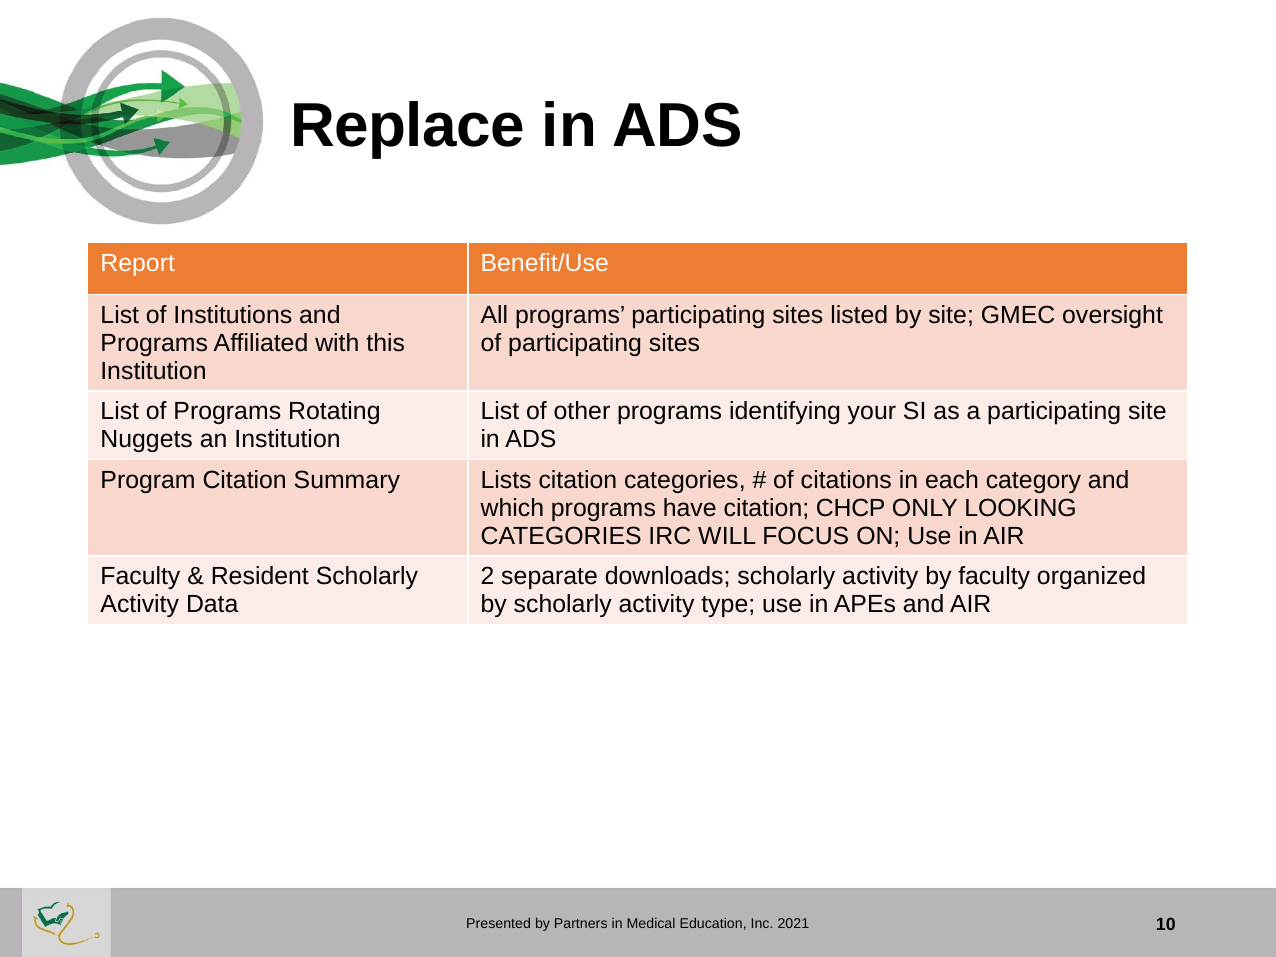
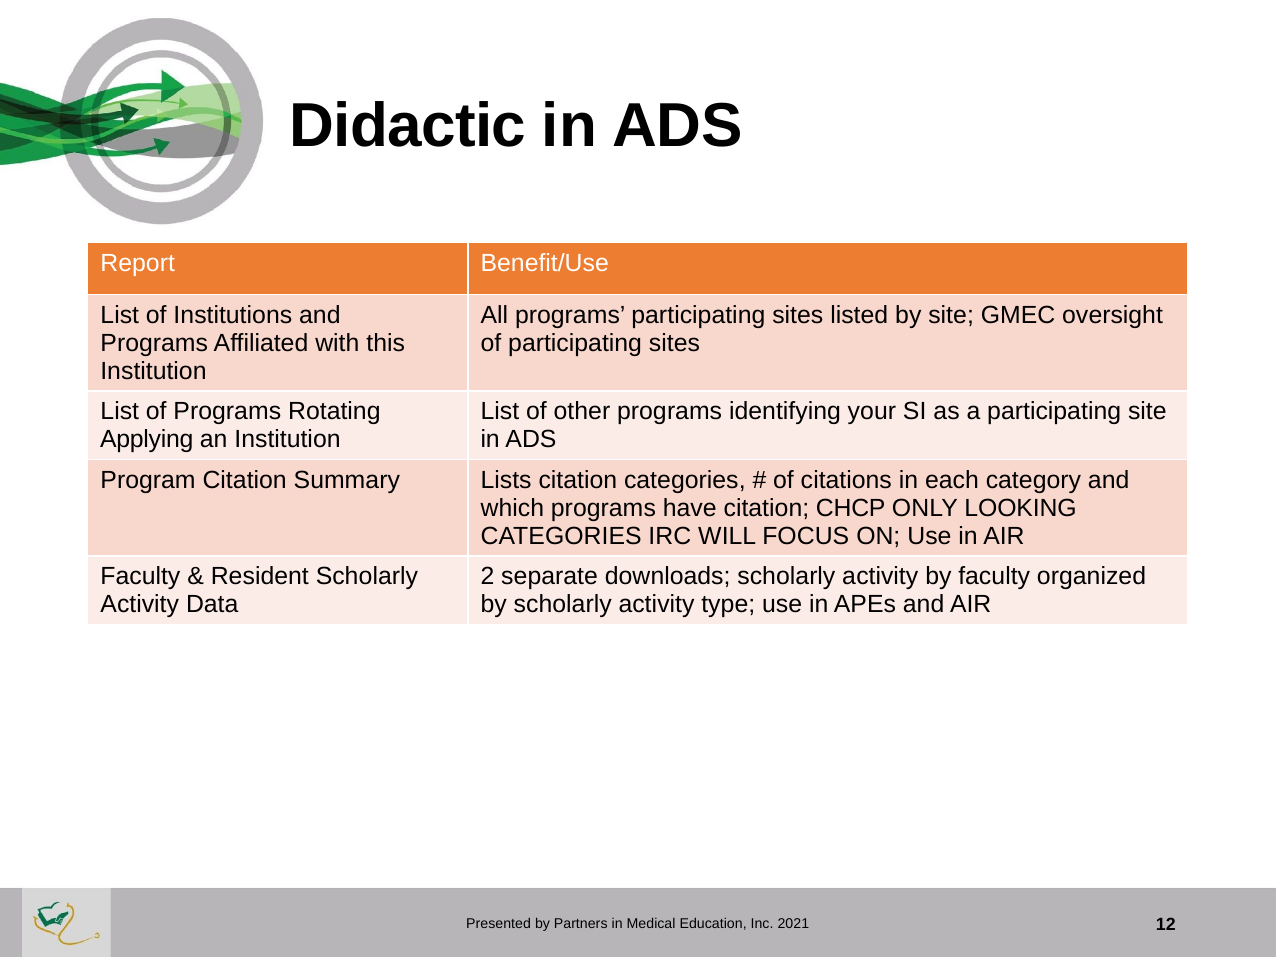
Replace: Replace -> Didactic (408, 126)
Nuggets: Nuggets -> Applying (147, 439)
10: 10 -> 12 (1166, 924)
